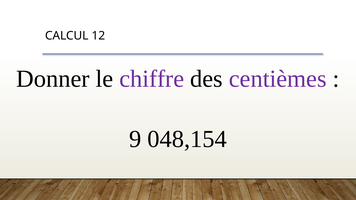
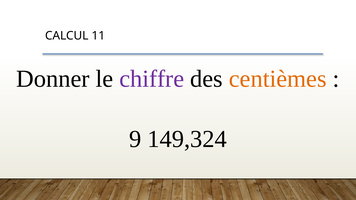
12: 12 -> 11 (98, 36)
centièmes colour: purple -> orange (278, 79)
048,154: 048,154 -> 149,324 (187, 139)
